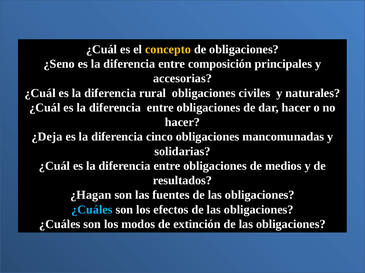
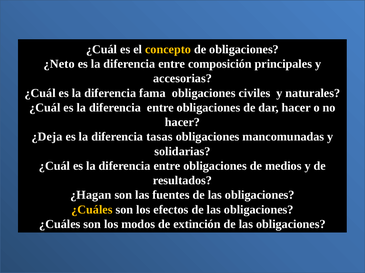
¿Seno: ¿Seno -> ¿Neto (59, 64)
rural: rural -> fama (152, 93)
cinco: cinco -> tasas (159, 137)
¿Cuáles colour: light blue -> yellow (92, 210)
